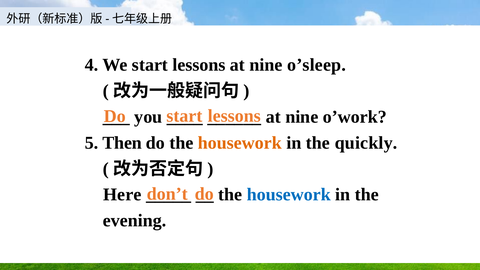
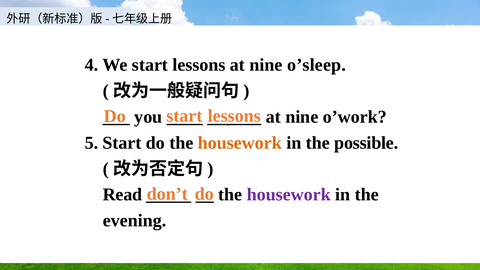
5 Then: Then -> Start (122, 143)
quickly: quickly -> possible (366, 143)
Here: Here -> Read (122, 195)
housework colour: blue -> purple (289, 195)
